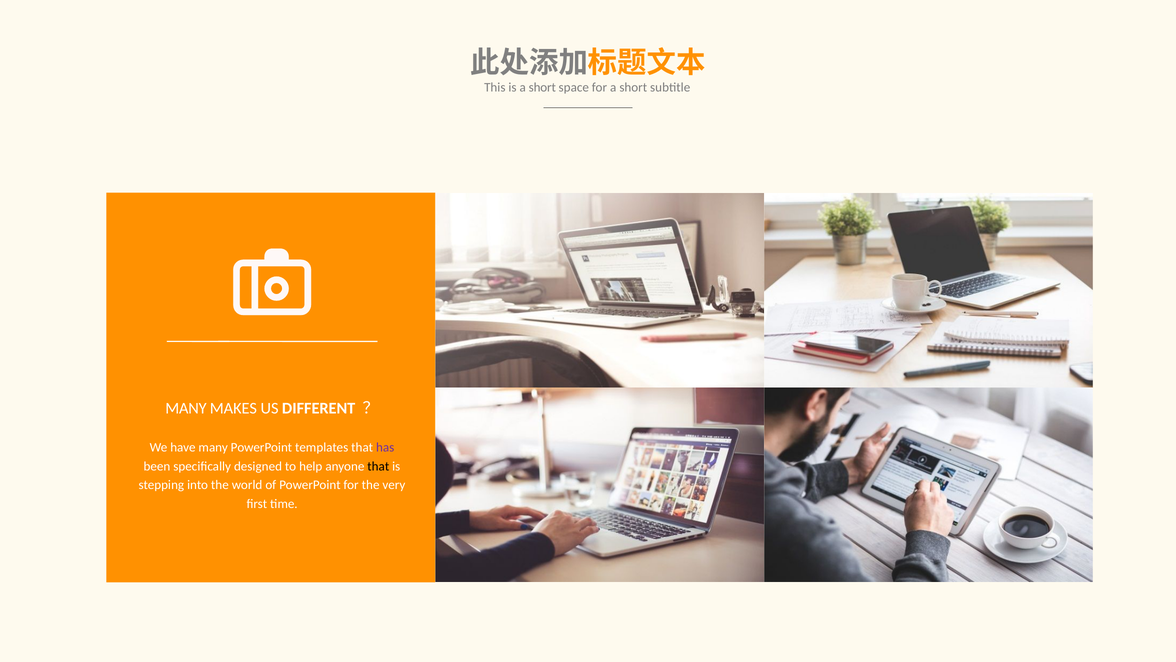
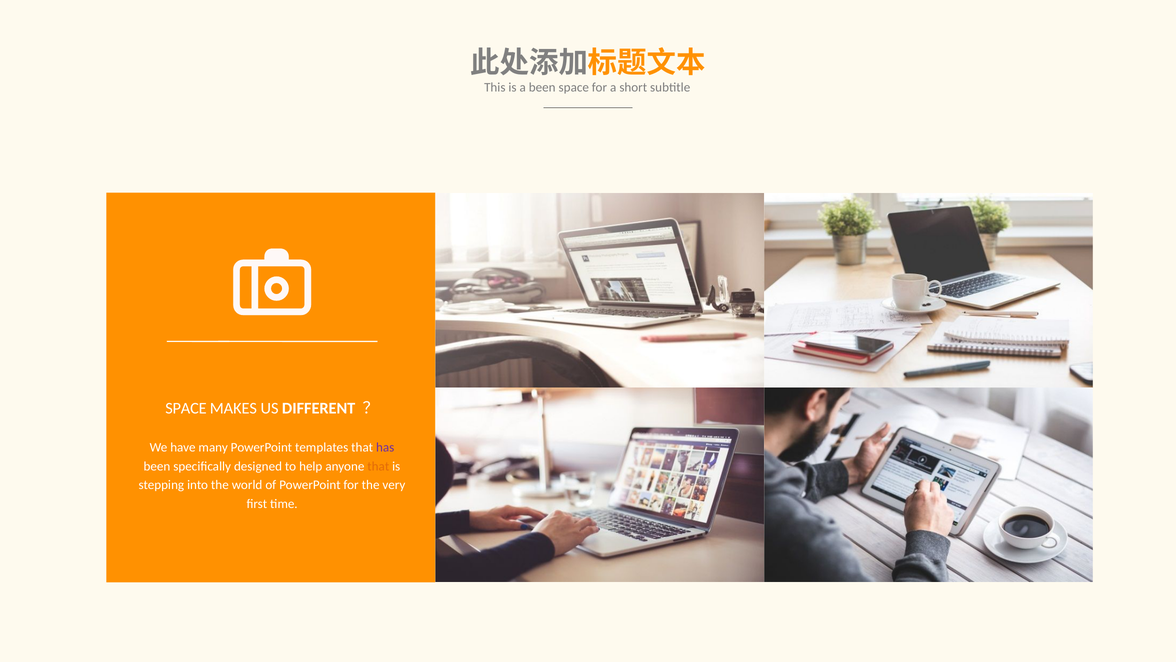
is a short: short -> been (542, 88)
MANY: MANY -> SPACE (186, 408)
that colour: black -> orange (378, 466)
